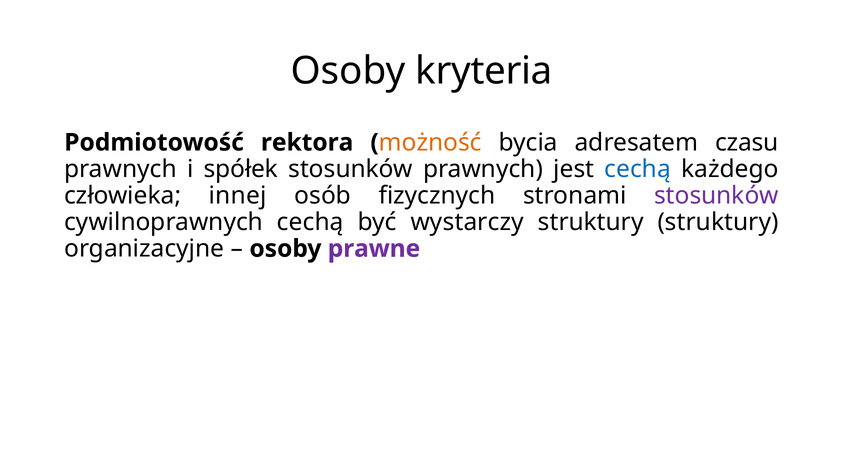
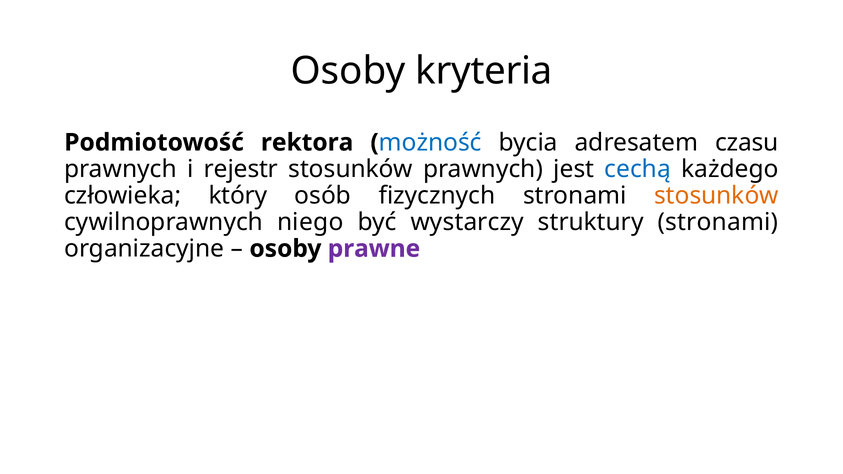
możność colour: orange -> blue (430, 143)
spółek: spółek -> rejestr (241, 169)
innej: innej -> który (238, 196)
stosunków colour: purple -> orange (716, 196)
cywilnoprawnych cechą: cechą -> niego (310, 222)
struktury struktury: struktury -> stronami (718, 222)
